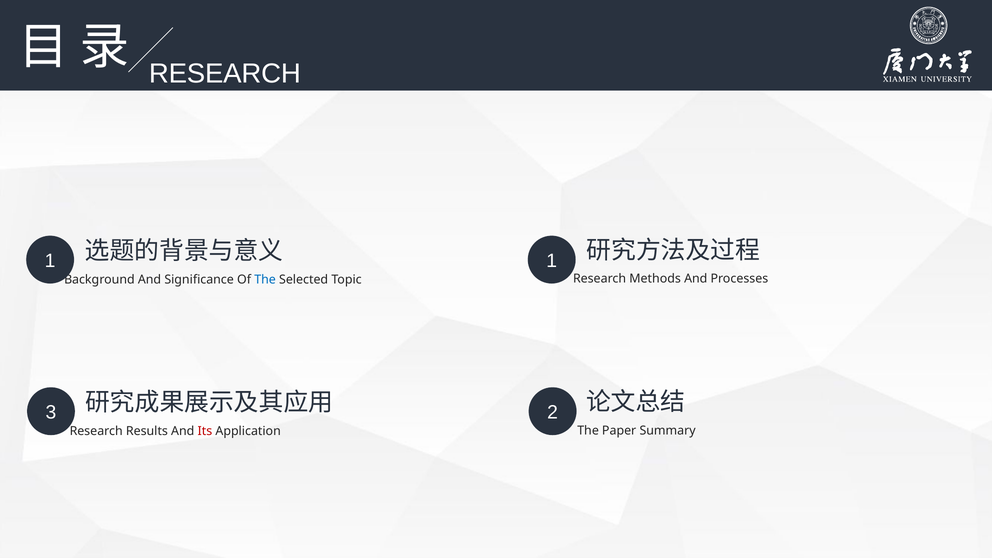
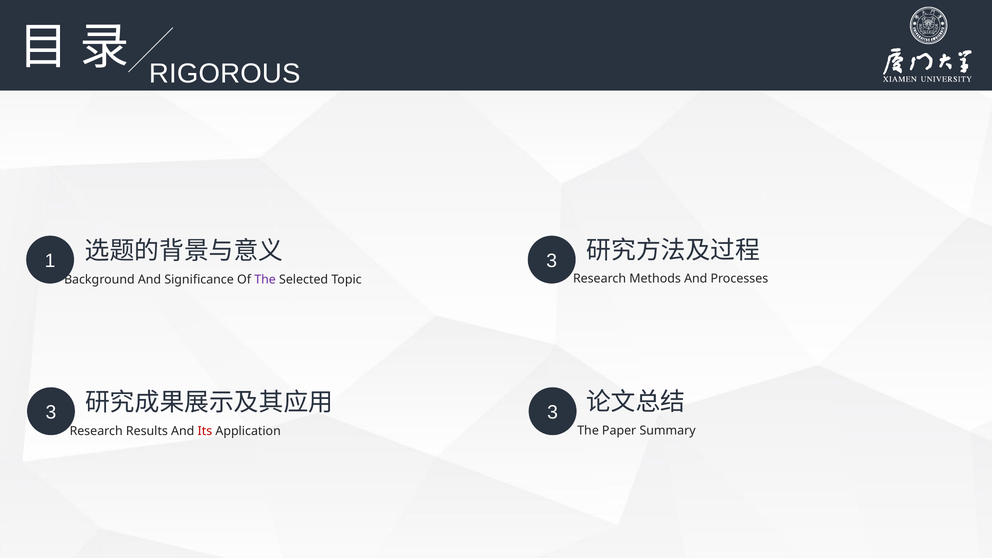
RESEARCH: RESEARCH -> RIGOROUS (225, 74)
1 1: 1 -> 3 (552, 261)
The colour: blue -> purple (265, 280)
2: 2 -> 3 (553, 413)
